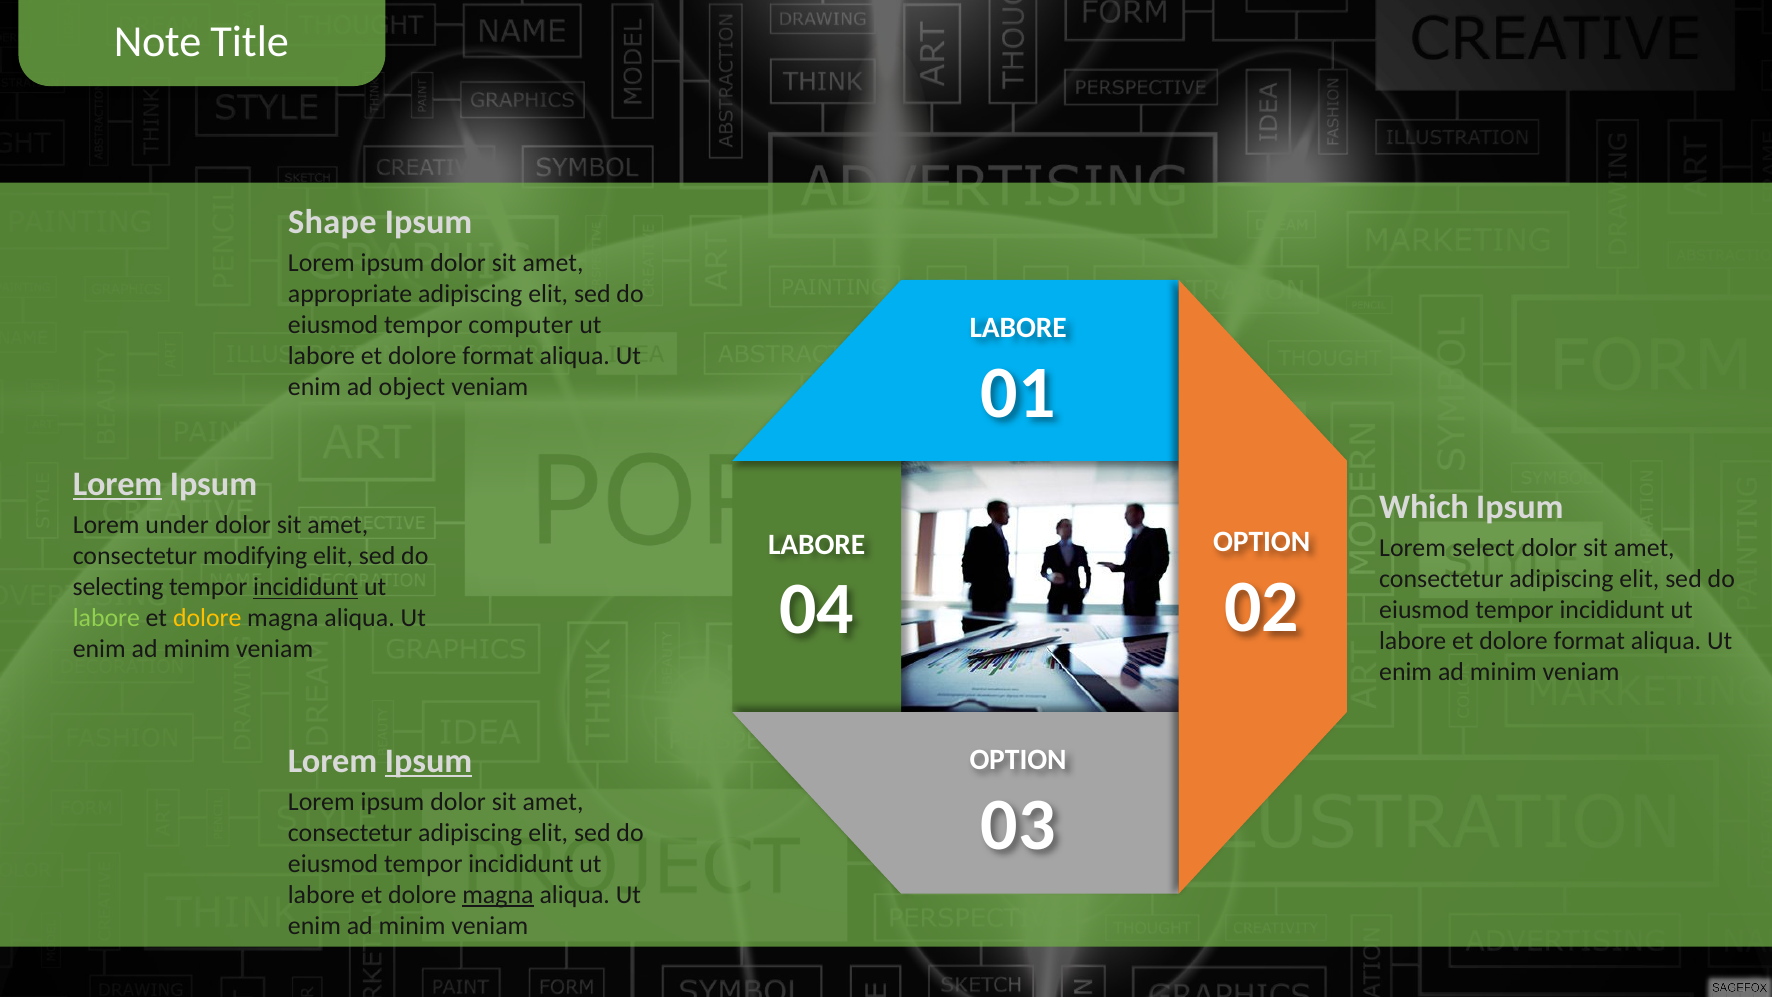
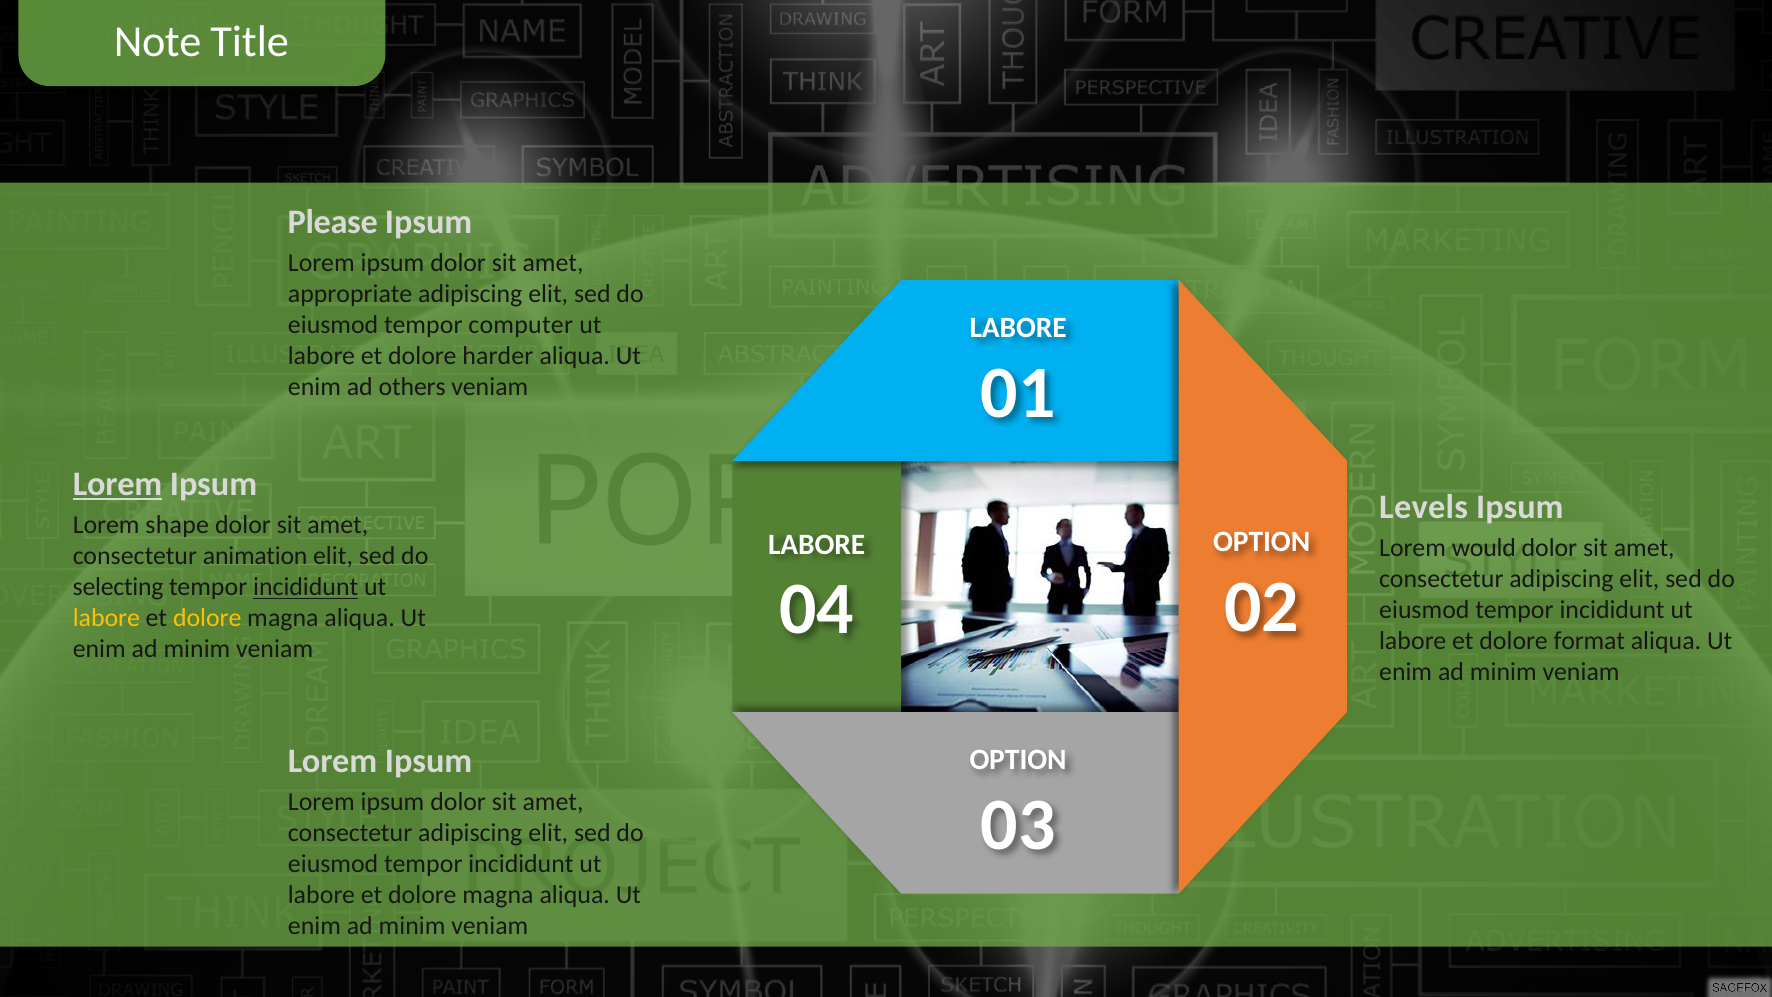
Shape: Shape -> Please (333, 222)
format: format -> harder (498, 356)
object: object -> others (412, 387)
Which: Which -> Levels (1424, 507)
under: under -> shape (177, 525)
select: select -> would (1484, 548)
modifying: modifying -> animation (255, 556)
labore colour: light green -> yellow (106, 618)
Ipsum underline: present -> none (429, 761)
magna underline: present -> none (498, 895)
